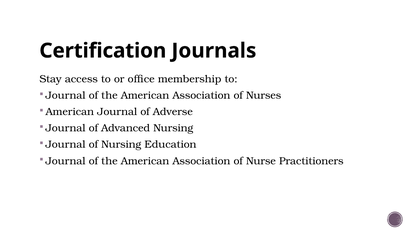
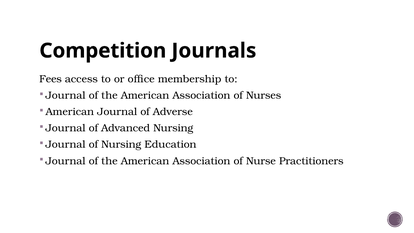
Certification: Certification -> Competition (103, 51)
Stay: Stay -> Fees (51, 79)
